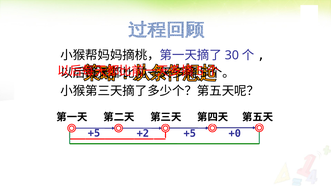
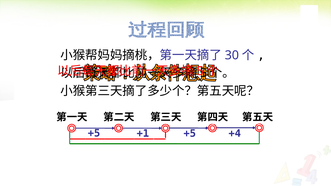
+2: +2 -> +1 (143, 134)
+0: +0 -> +4 (235, 134)
